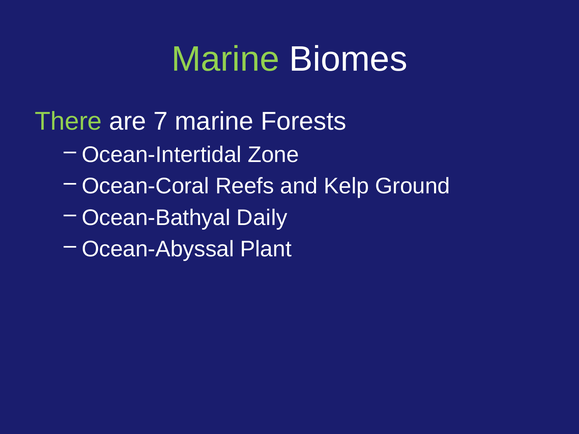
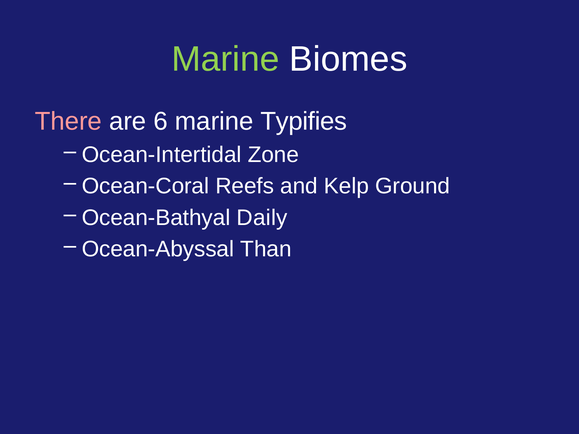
There colour: light green -> pink (68, 121)
7: 7 -> 6 (161, 121)
Forests: Forests -> Typifies (304, 121)
Plant: Plant -> Than (266, 249)
